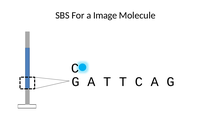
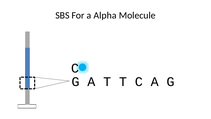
Image: Image -> Alpha (105, 15)
